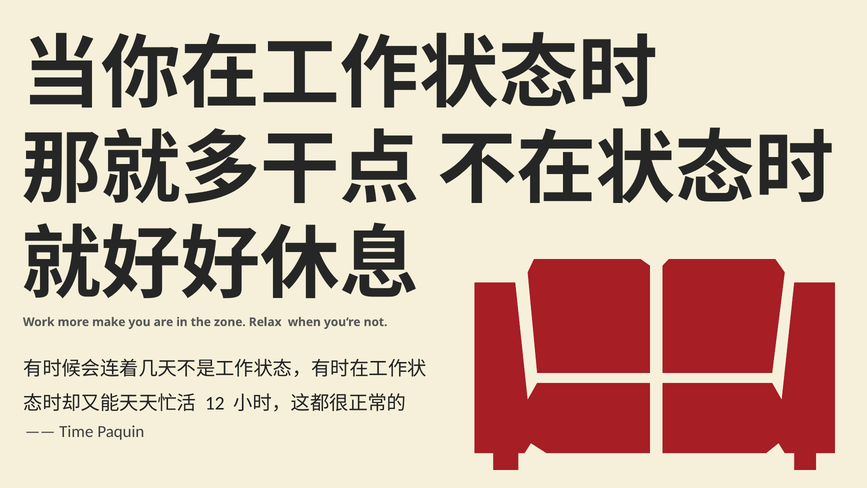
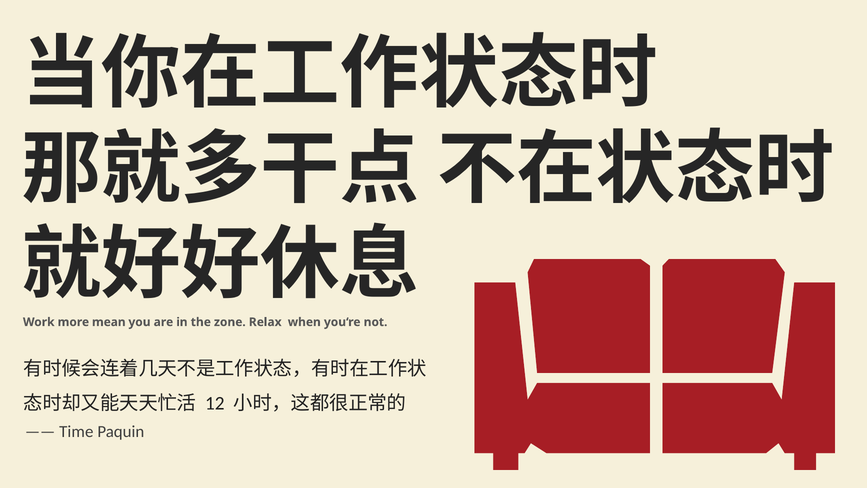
make: make -> mean (109, 322)
